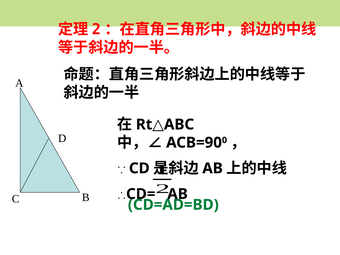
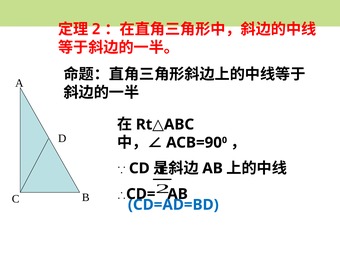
CD=AD=BD colour: green -> blue (173, 205)
